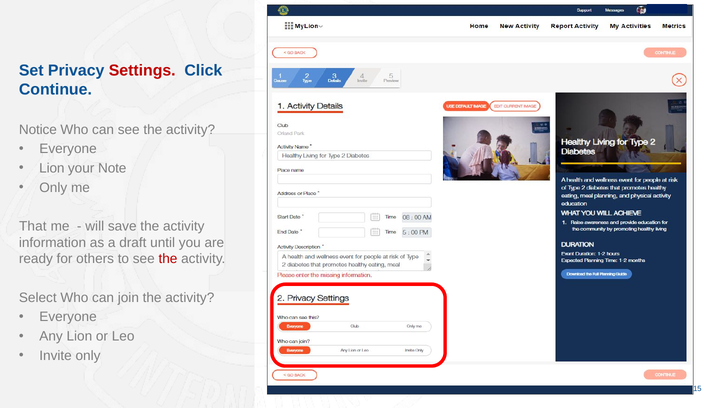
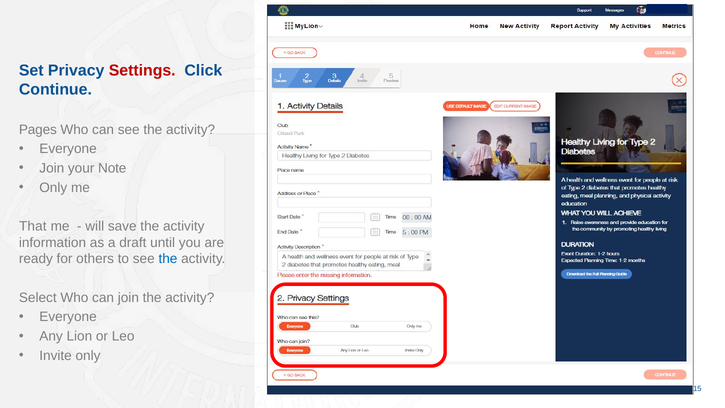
Notice: Notice -> Pages (38, 130)
Lion: Lion -> Join (52, 168)
the colour: red -> blue (168, 259)
